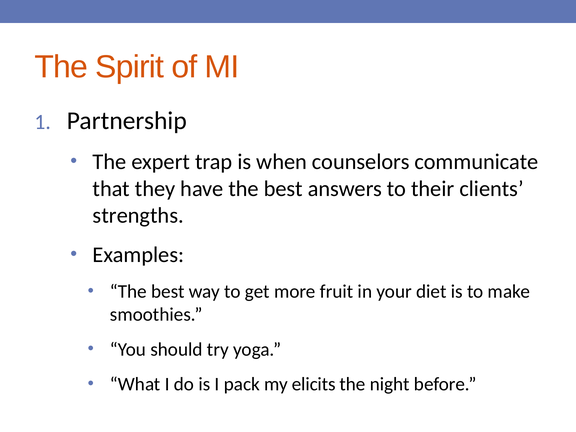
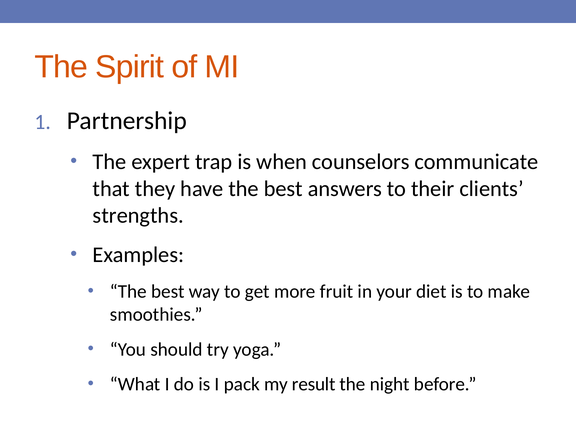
elicits: elicits -> result (314, 384)
